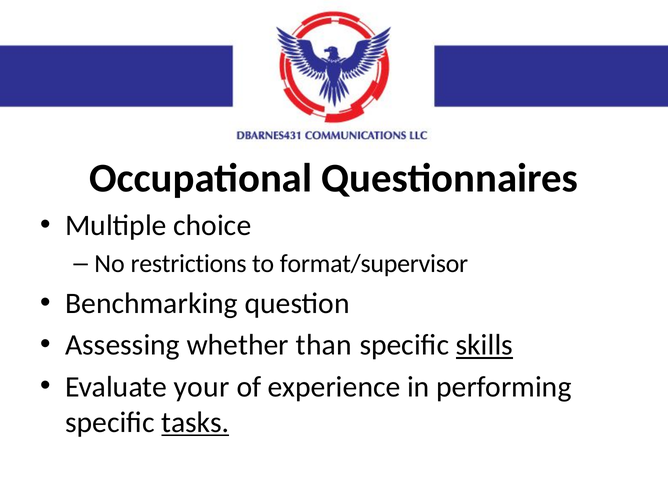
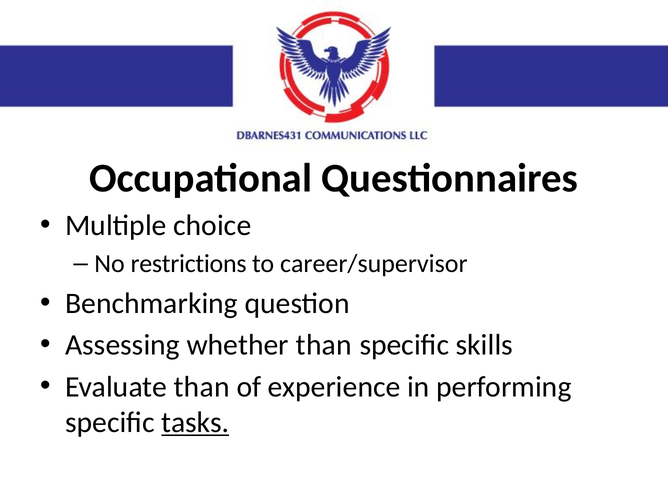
format/supervisor: format/supervisor -> career/supervisor (374, 264)
skills underline: present -> none (484, 345)
Evaluate your: your -> than (202, 387)
